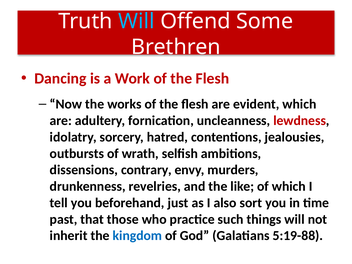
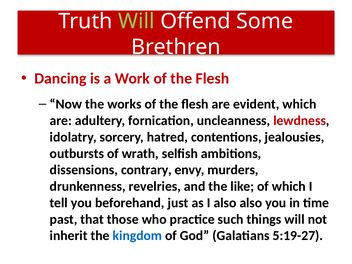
Will colour: light blue -> light green (136, 21)
also sort: sort -> also (251, 203)
5:19-88: 5:19-88 -> 5:19-27 (298, 236)
